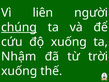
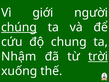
liên: liên -> giới (43, 13)
độ xuống: xuống -> chung (69, 42)
trời underline: none -> present (98, 56)
